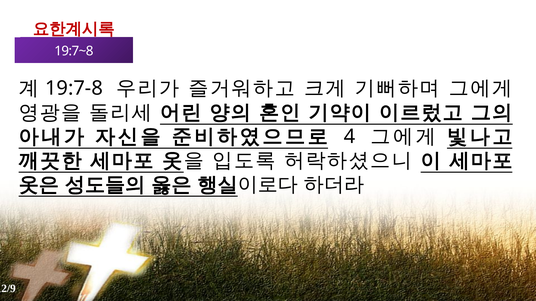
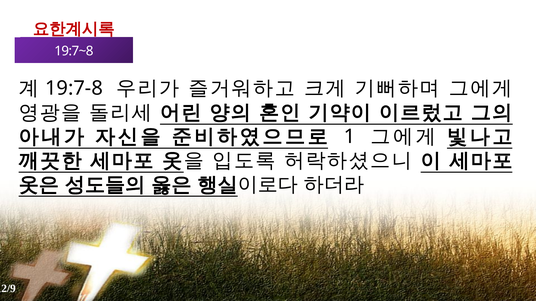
4: 4 -> 1 (350, 137)
